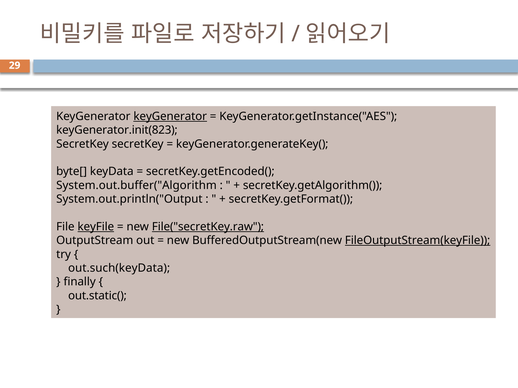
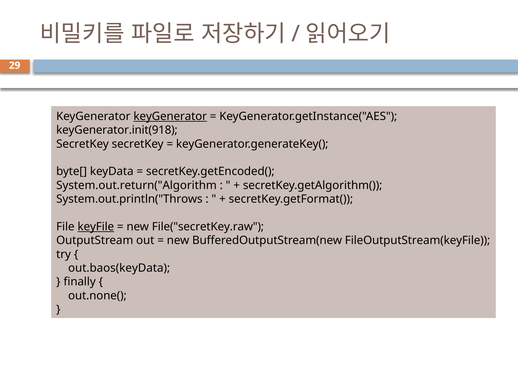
keyGenerator.init(823: keyGenerator.init(823 -> keyGenerator.init(918 (117, 130)
System.out.buffer("Algorithm: System.out.buffer("Algorithm -> System.out.return("Algorithm (136, 186)
System.out.println("Output: System.out.println("Output -> System.out.println("Throws (129, 199)
File("secretKey.raw underline: present -> none (208, 227)
FileOutputStream(keyFile underline: present -> none (418, 241)
out.such(keyData: out.such(keyData -> out.baos(keyData (119, 268)
out.static(: out.static( -> out.none( (97, 296)
